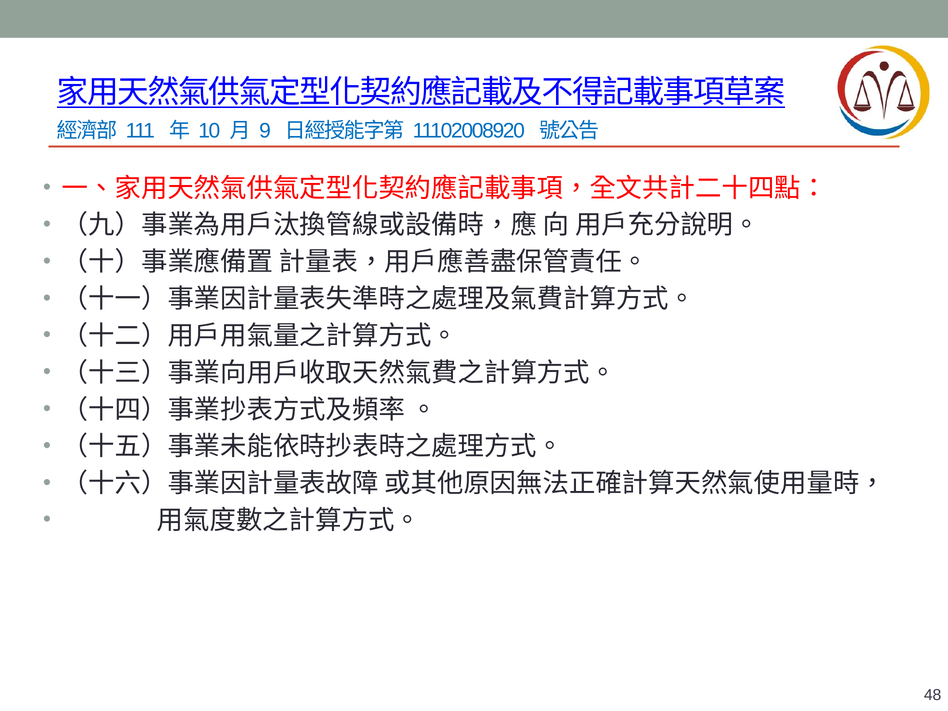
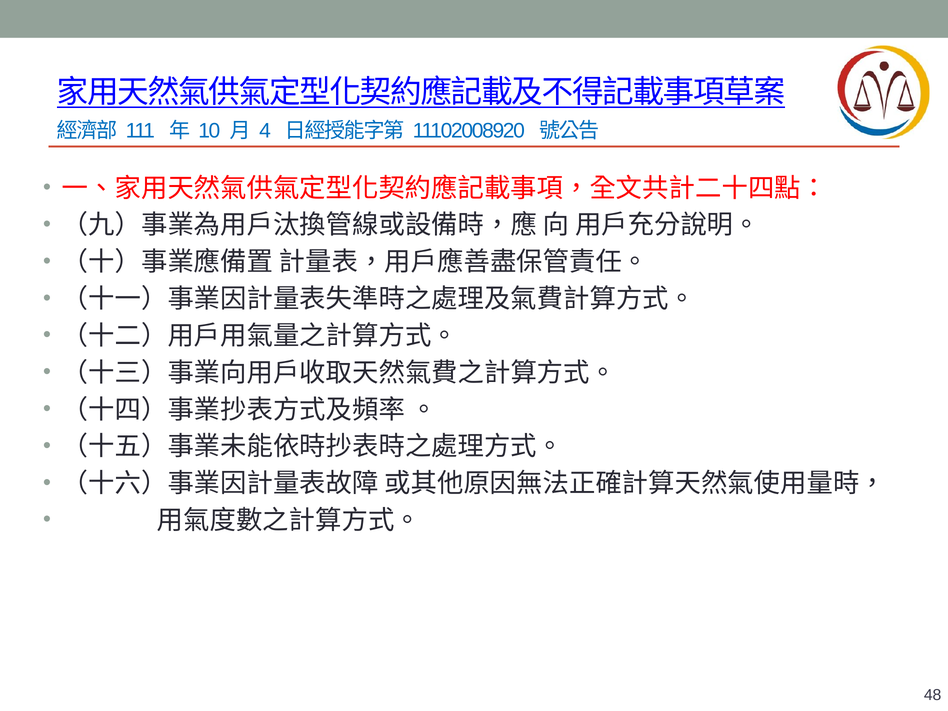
9: 9 -> 4 (265, 131)
